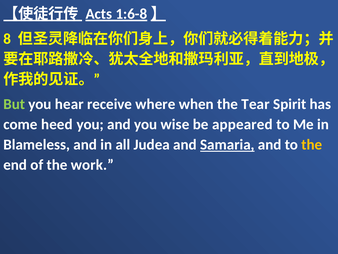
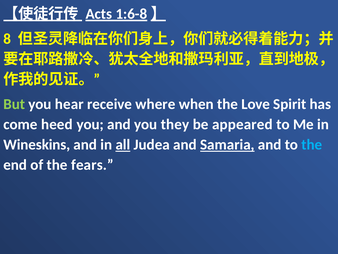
Tear: Tear -> Love (256, 104)
wise: wise -> they (175, 124)
Blameless: Blameless -> Wineskins (37, 144)
all underline: none -> present (123, 144)
the colour: yellow -> light blue (312, 144)
work: work -> fears (92, 165)
